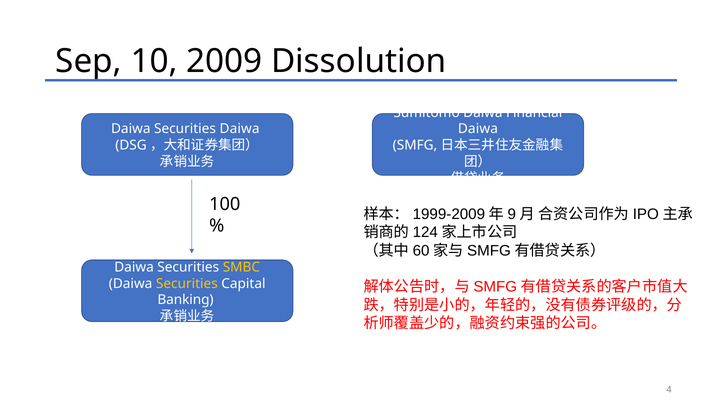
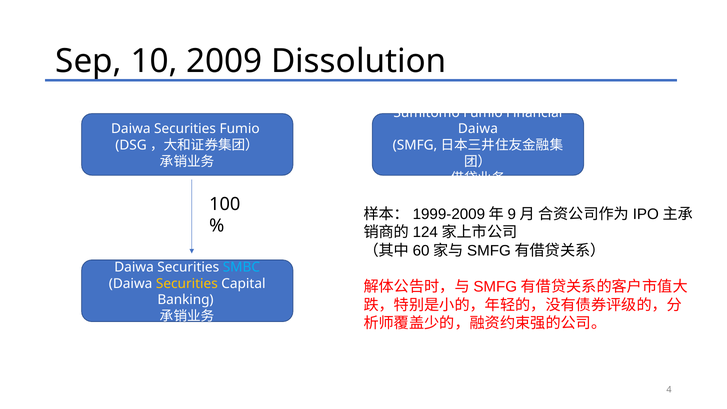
Sumitomo Daiwa: Daiwa -> Fumio (483, 113)
Securities Daiwa: Daiwa -> Fumio (240, 129)
SMBC colour: yellow -> light blue (241, 267)
